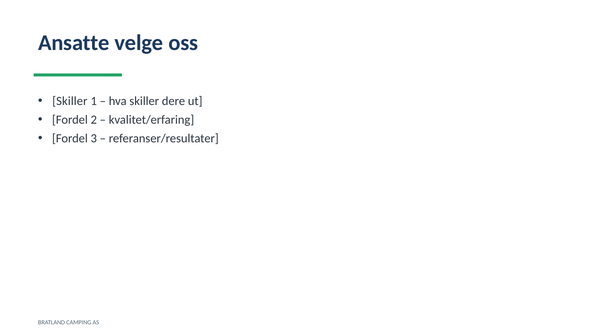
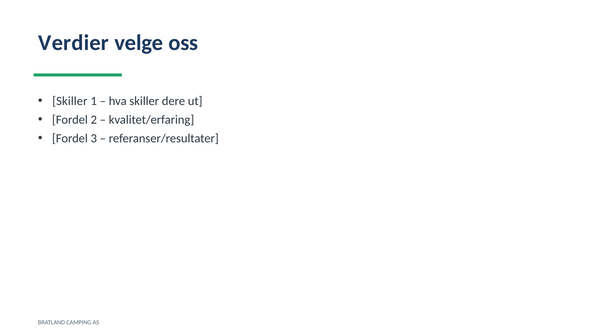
Ansatte: Ansatte -> Verdier (74, 43)
